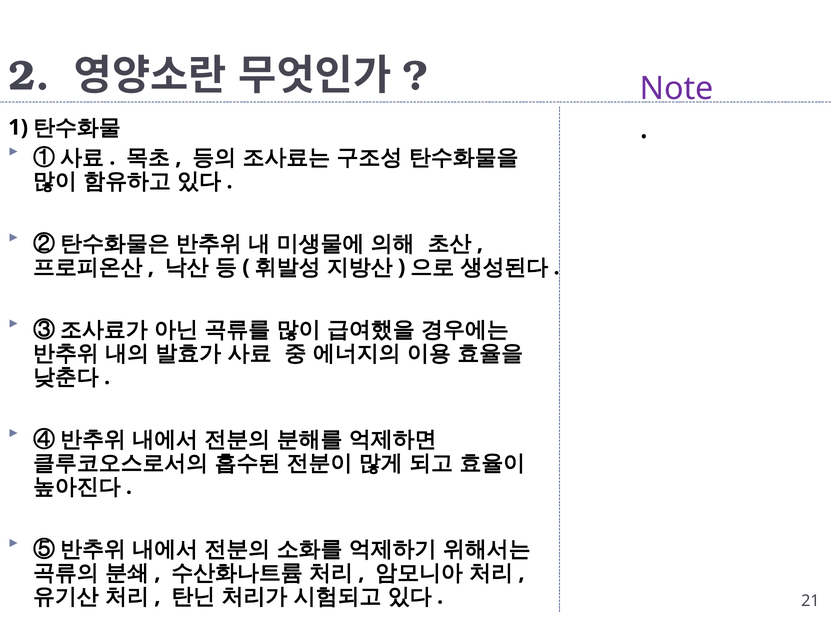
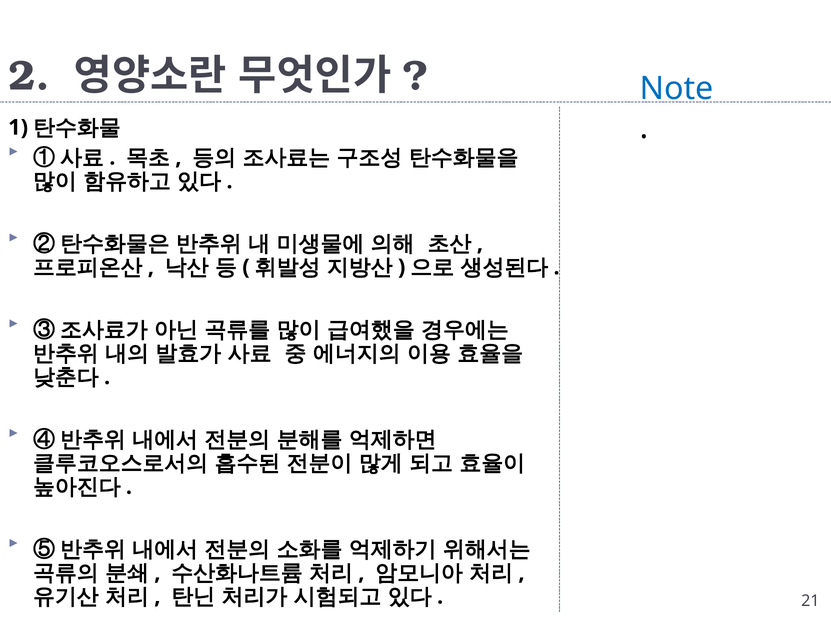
Note colour: purple -> blue (677, 89)
